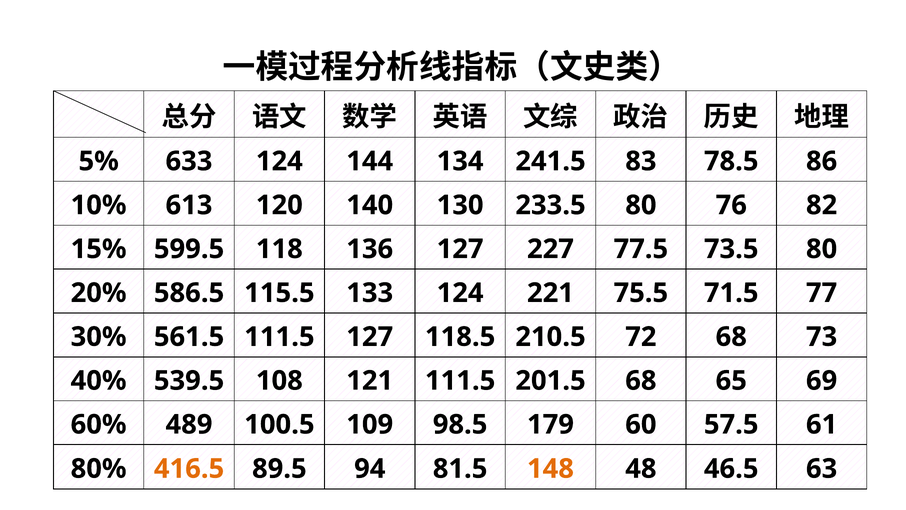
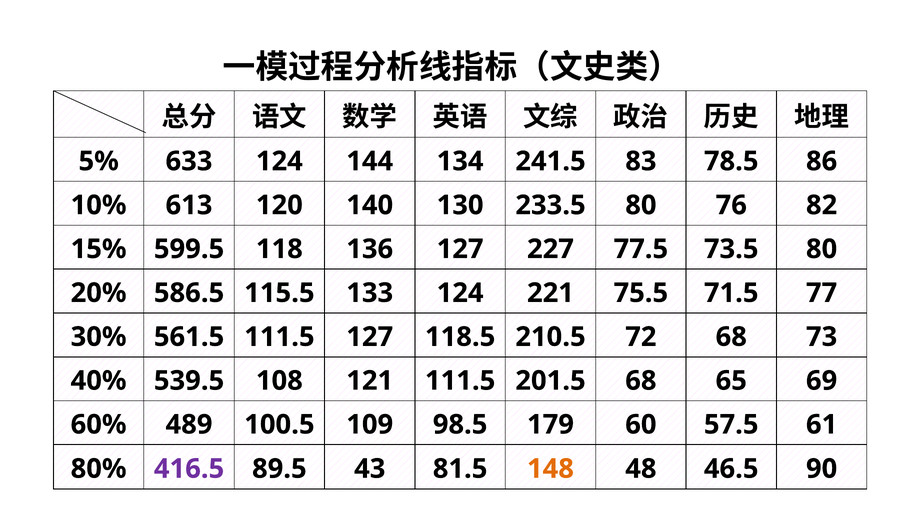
416.5 colour: orange -> purple (189, 468)
94: 94 -> 43 (370, 468)
63: 63 -> 90 (822, 468)
